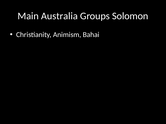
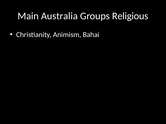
Solomon: Solomon -> Religious (130, 16)
